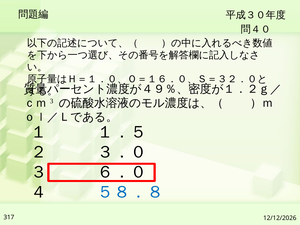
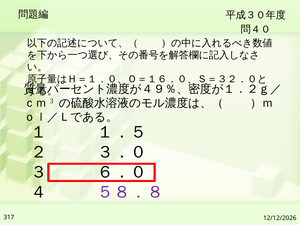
５８．８ colour: blue -> purple (130, 192)
